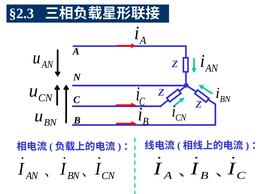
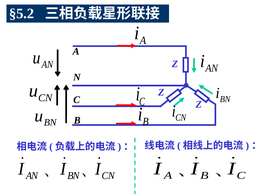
§2.3: §2.3 -> §5.2 (22, 13)
